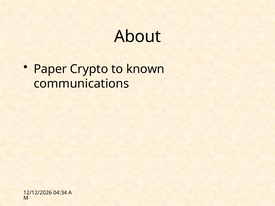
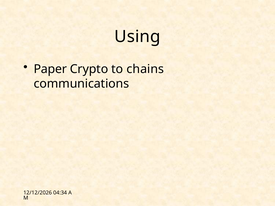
About: About -> Using (137, 37)
known: known -> chains (145, 69)
